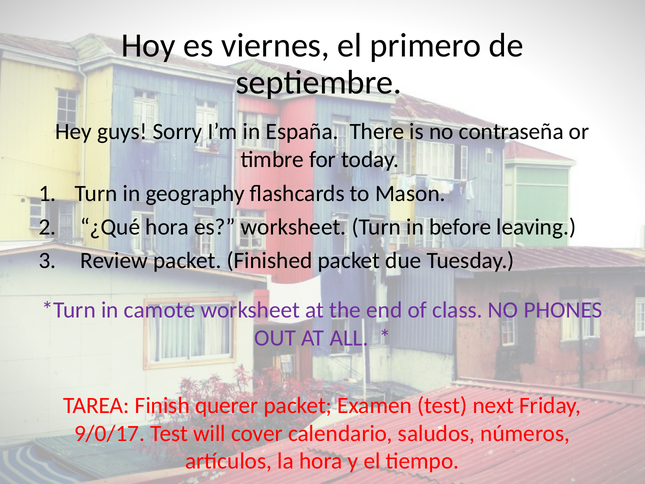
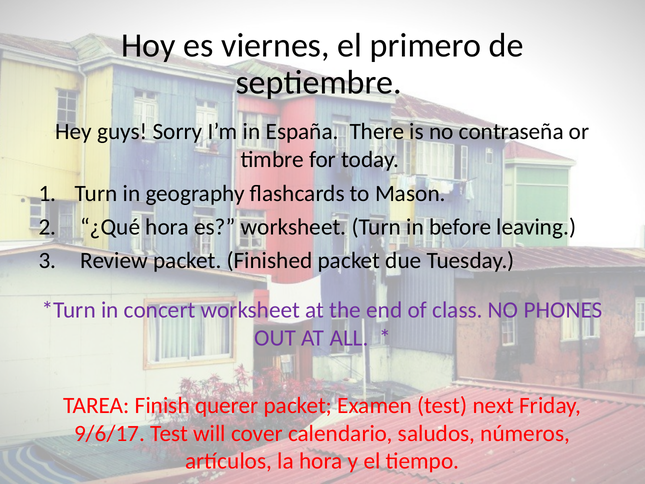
camote: camote -> concert (160, 310)
9/0/17: 9/0/17 -> 9/6/17 (110, 433)
